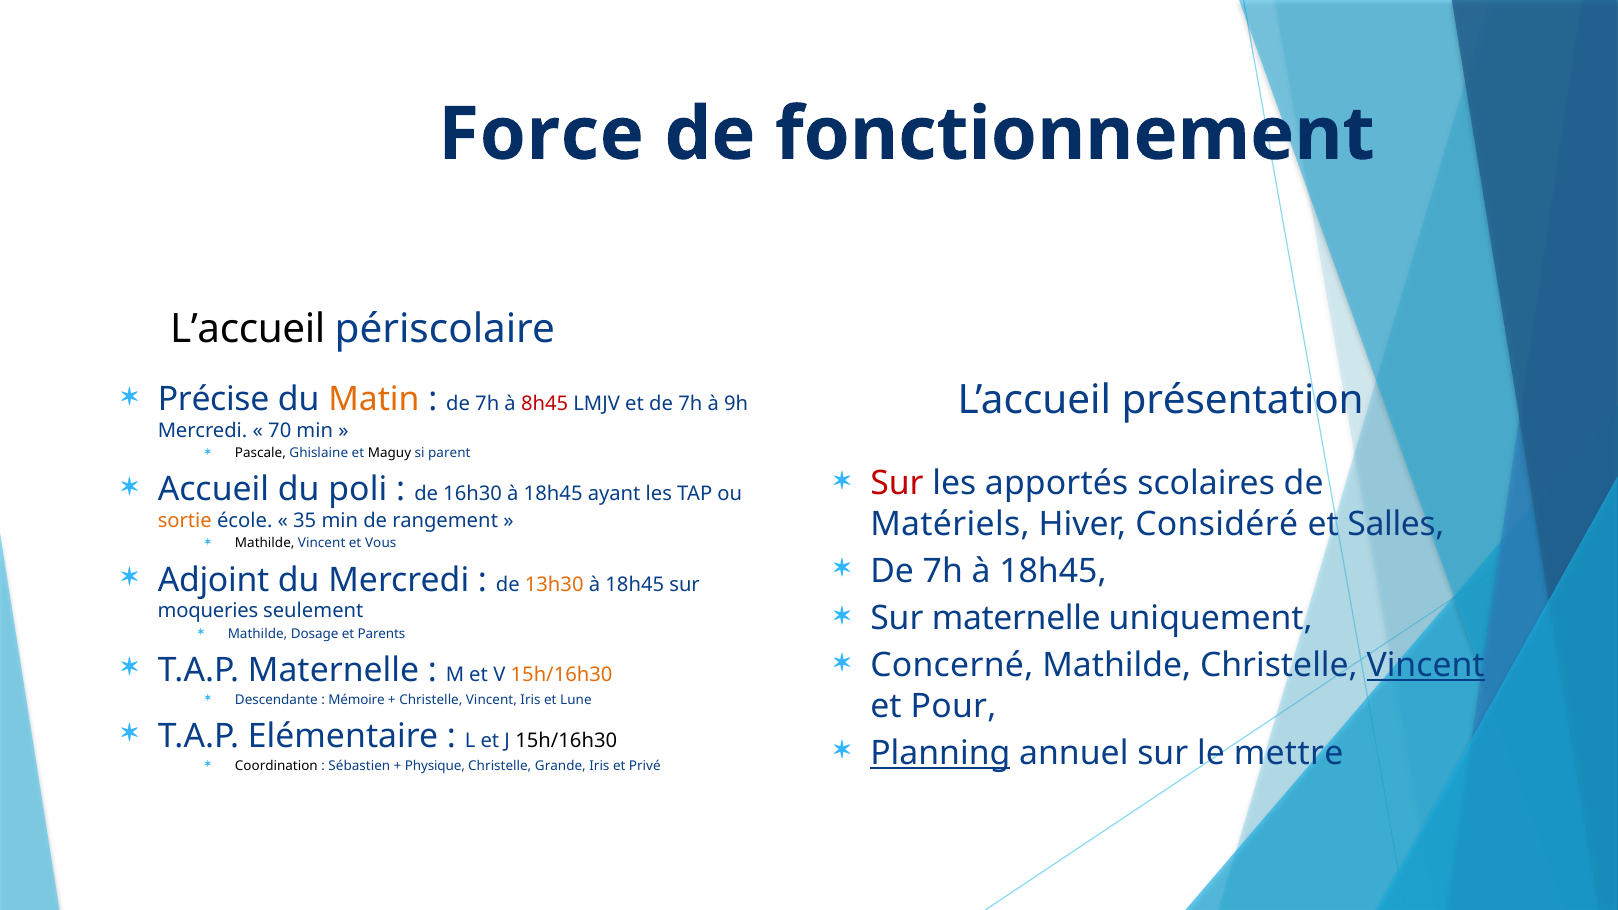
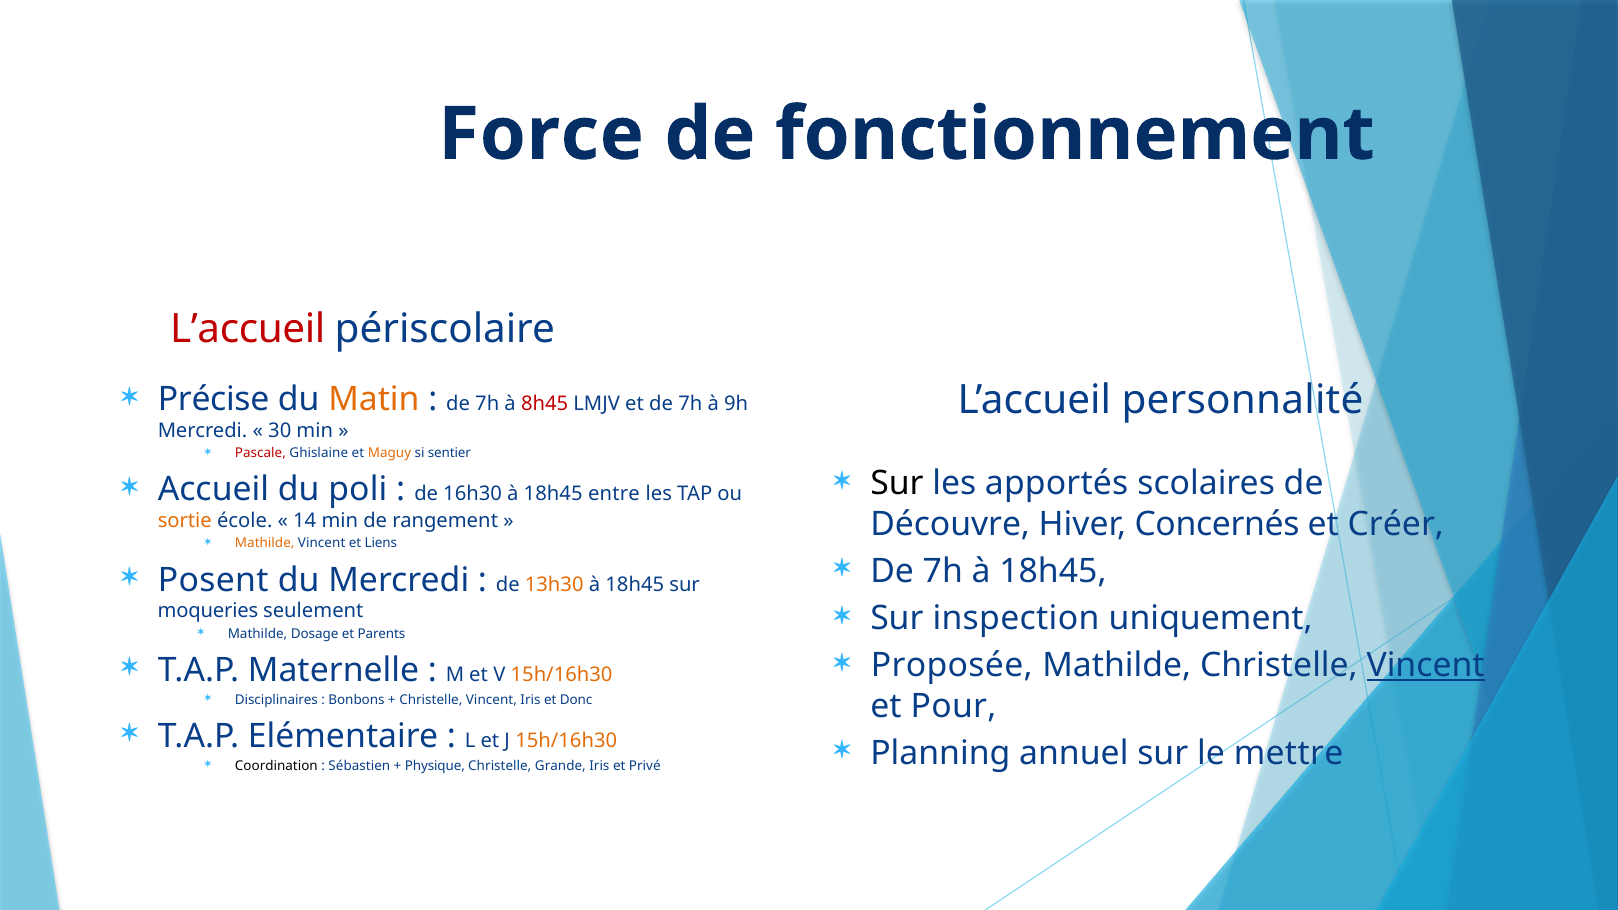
L’accueil colour: black -> red (248, 329)
présentation: présentation -> personnalité (1242, 401)
70: 70 -> 30 (280, 431)
Pascale colour: black -> red (260, 453)
Maguy colour: black -> orange (389, 453)
parent: parent -> sentier (449, 453)
Sur colour: red -> black (897, 484)
ayant: ayant -> entre (614, 494)
Matériels: Matériels -> Découvre (950, 524)
Considéré: Considéré -> Concernés (1217, 524)
Salles: Salles -> Créer (1396, 524)
35: 35 -> 14 (305, 521)
Mathilde colour: black -> orange (265, 544)
Vous: Vous -> Liens (381, 544)
Adjoint: Adjoint -> Posent (213, 580)
Sur maternelle: maternelle -> inspection (1016, 618)
Concerné: Concerné -> Proposée (952, 666)
Descendante: Descendante -> Disciplinaires (276, 700)
Mémoire: Mémoire -> Bonbons (357, 700)
Lune: Lune -> Donc (576, 700)
15h/16h30 colour: black -> orange (566, 741)
Planning underline: present -> none (940, 753)
